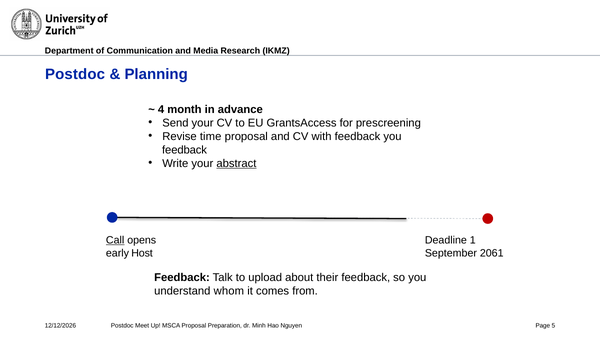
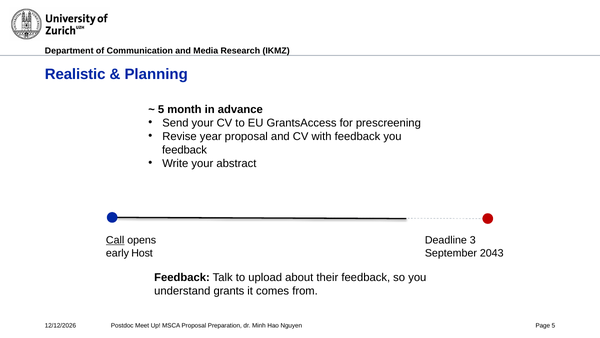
Postdoc: Postdoc -> Realistic (75, 74)
4: 4 -> 5 (161, 109)
time: time -> year (211, 136)
abstract underline: present -> none (236, 163)
1: 1 -> 3 (473, 240)
2061: 2061 -> 2043 (492, 253)
whom: whom -> grants (229, 291)
